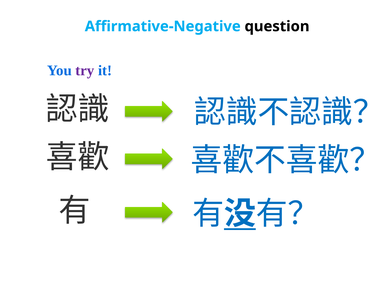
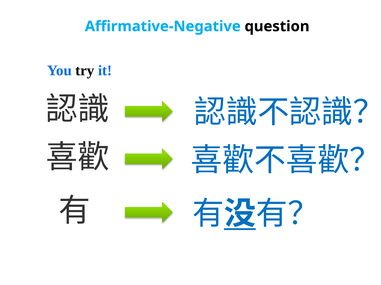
try colour: purple -> black (85, 71)
